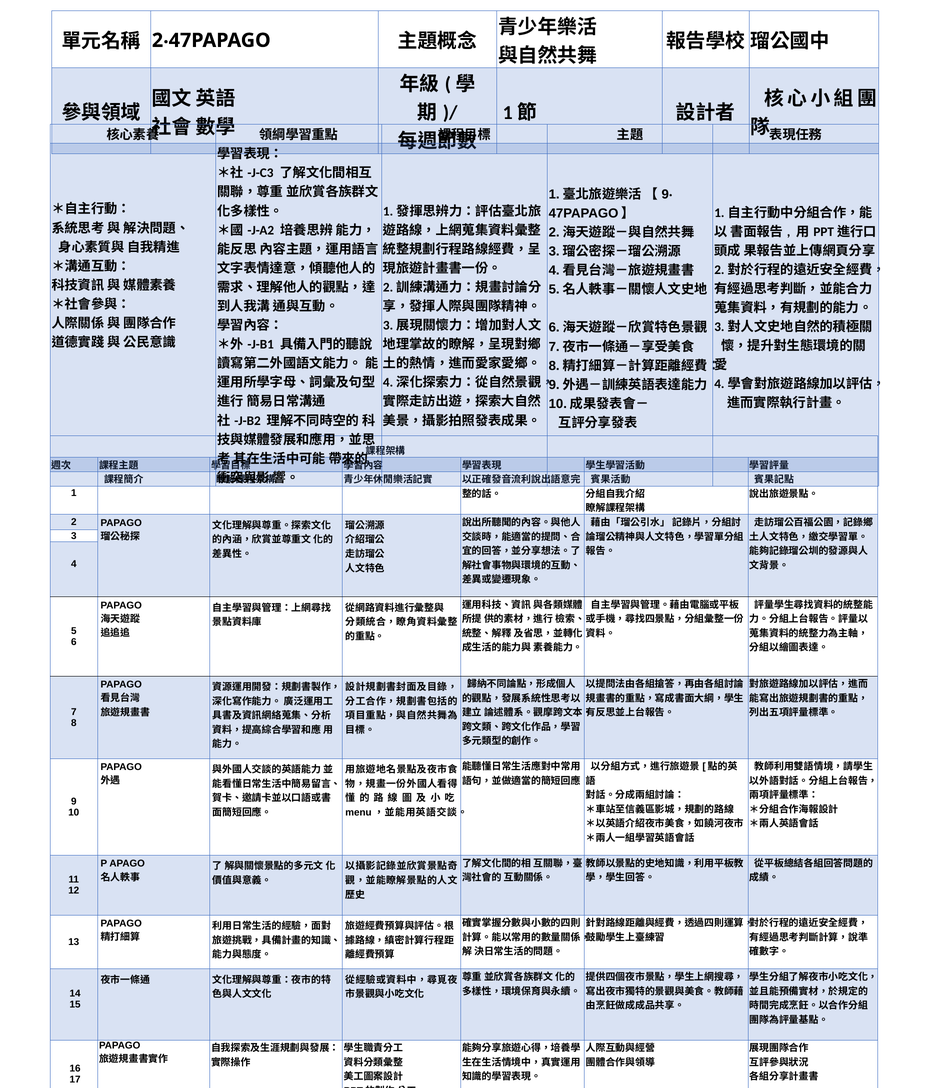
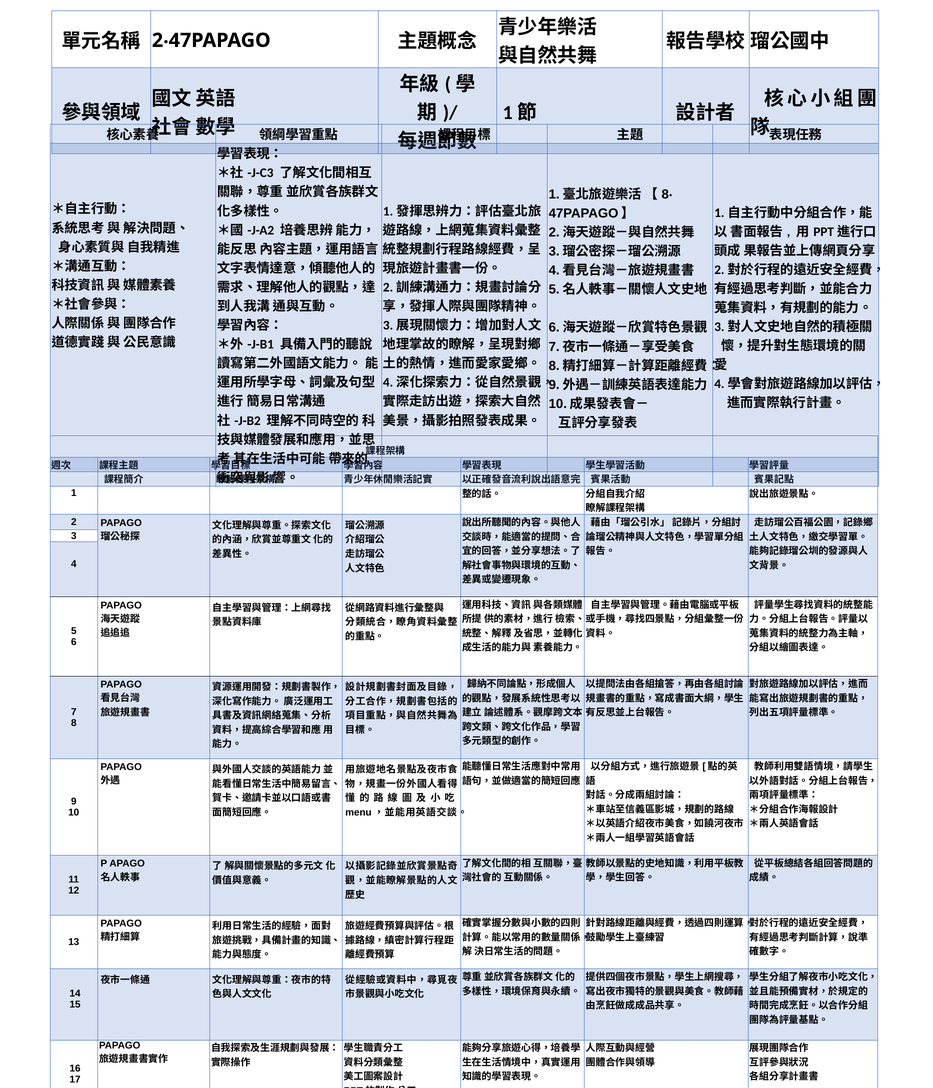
9: 9 -> 8 (665, 194)
